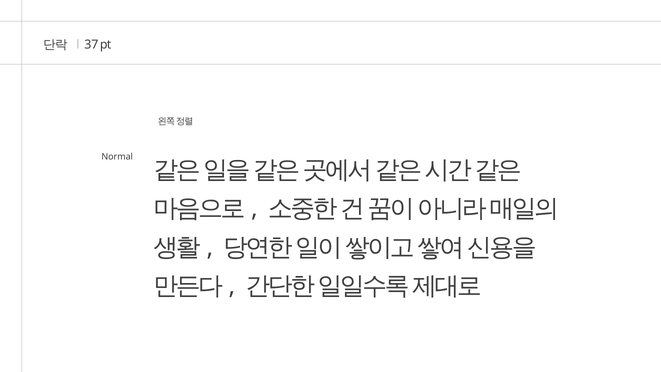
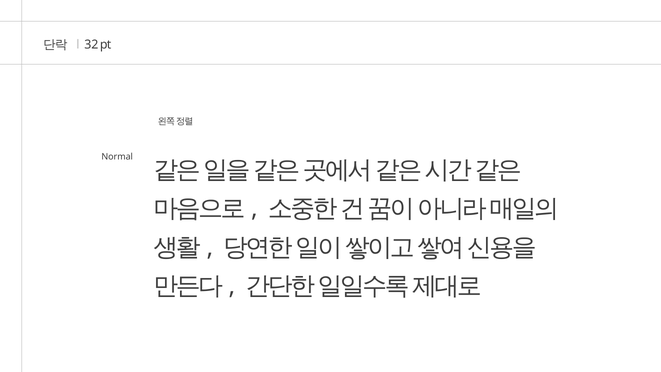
37: 37 -> 32 (91, 45)
